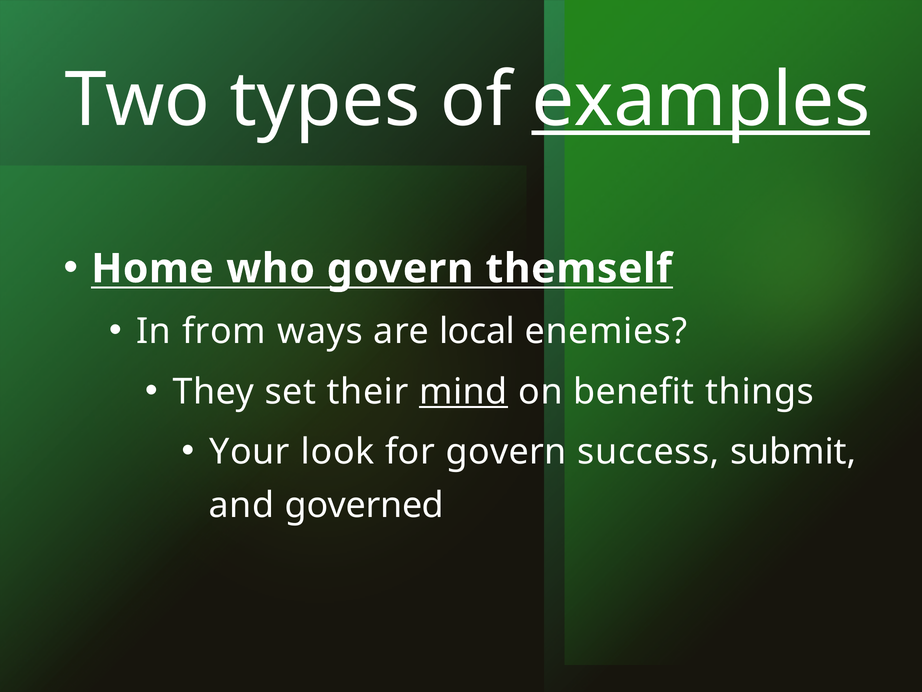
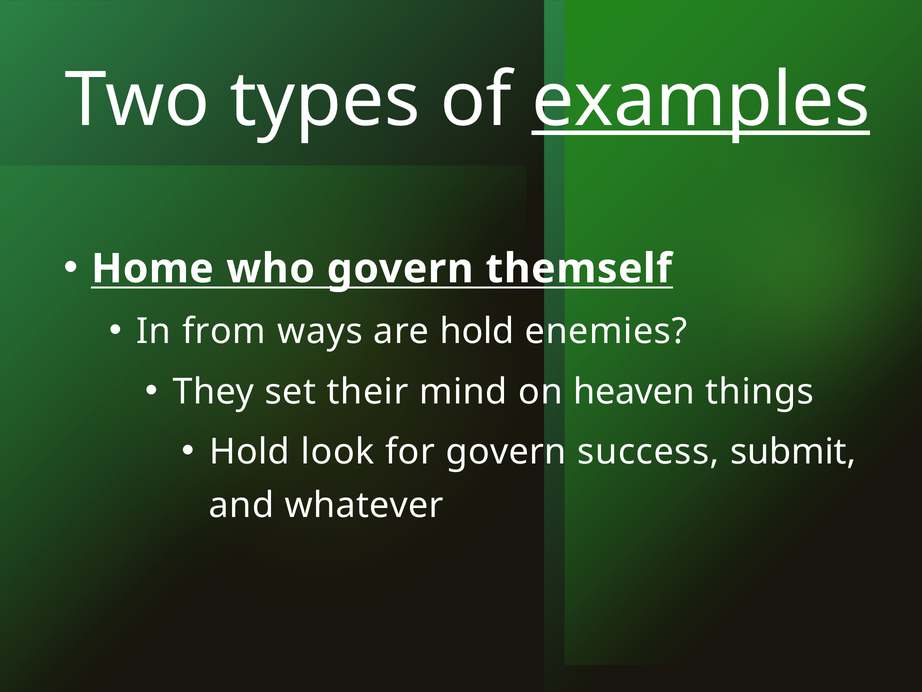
are local: local -> hold (477, 331)
mind underline: present -> none (463, 391)
benefit: benefit -> heaven (634, 391)
Your: Your -> Hold (250, 451)
governed: governed -> whatever (364, 505)
